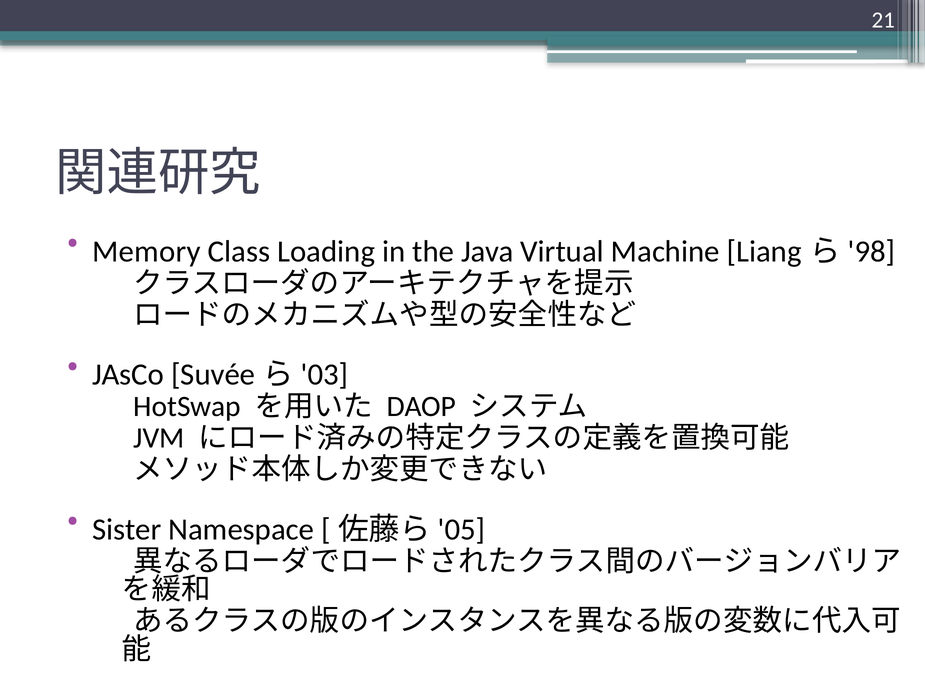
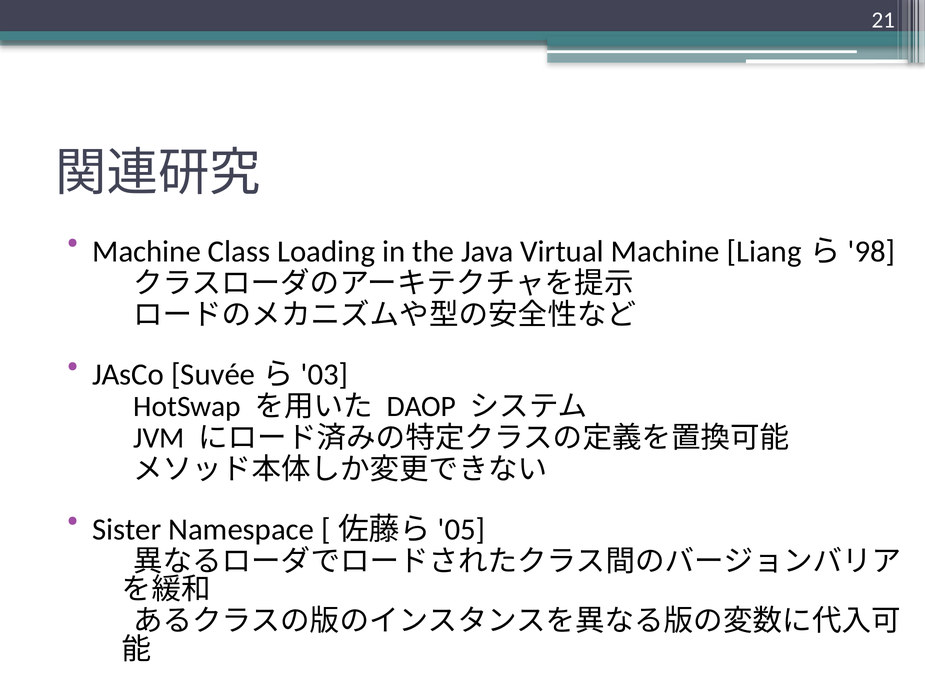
Memory: Memory -> Machine (147, 252)
